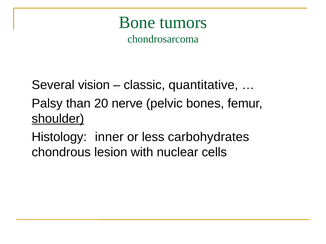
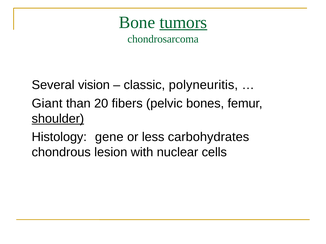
tumors underline: none -> present (183, 22)
quantitative: quantitative -> polyneuritis (203, 85)
Palsy: Palsy -> Giant (47, 104)
nerve: nerve -> fibers (127, 104)
inner: inner -> gene (109, 137)
